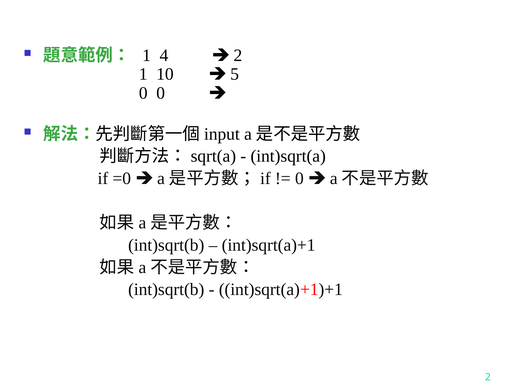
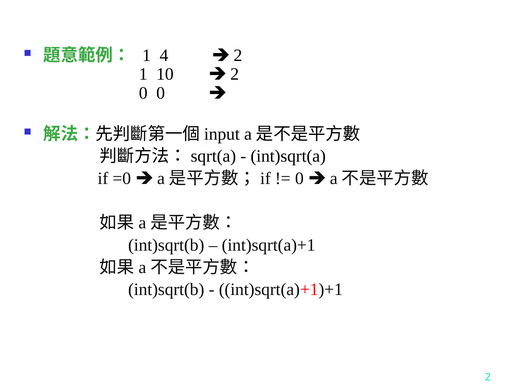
5: 5 -> 2 (235, 74)
